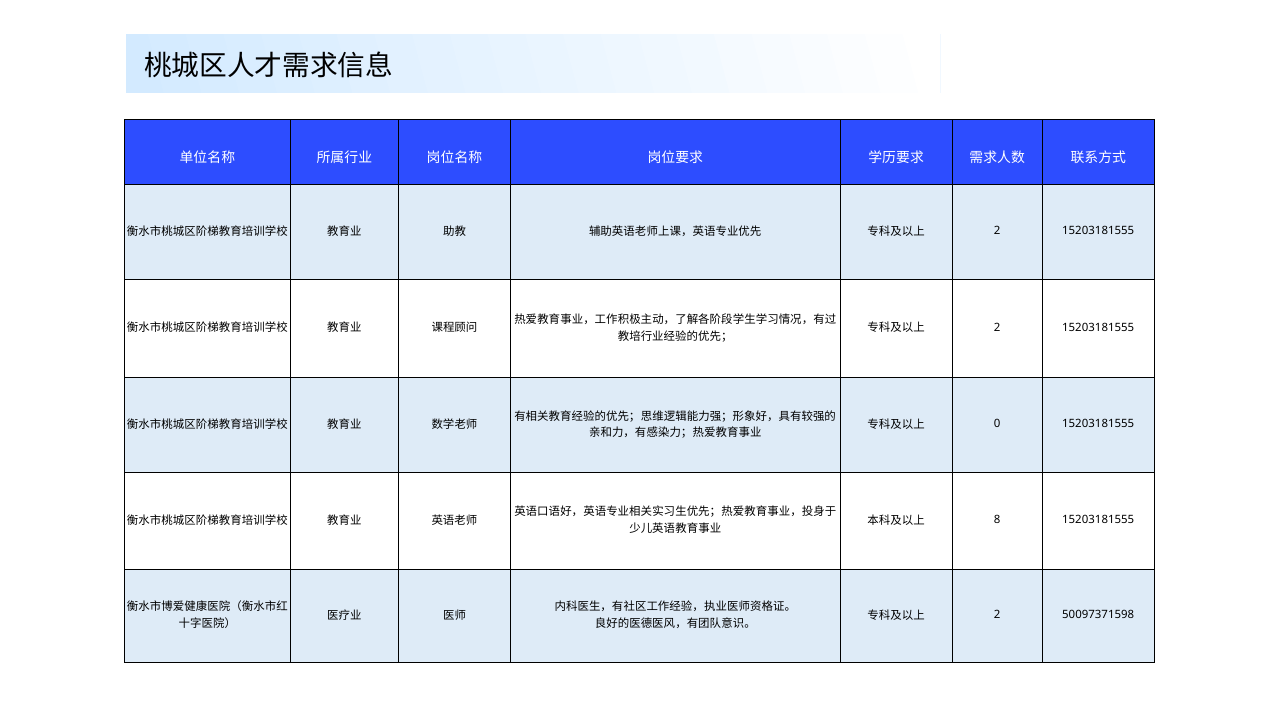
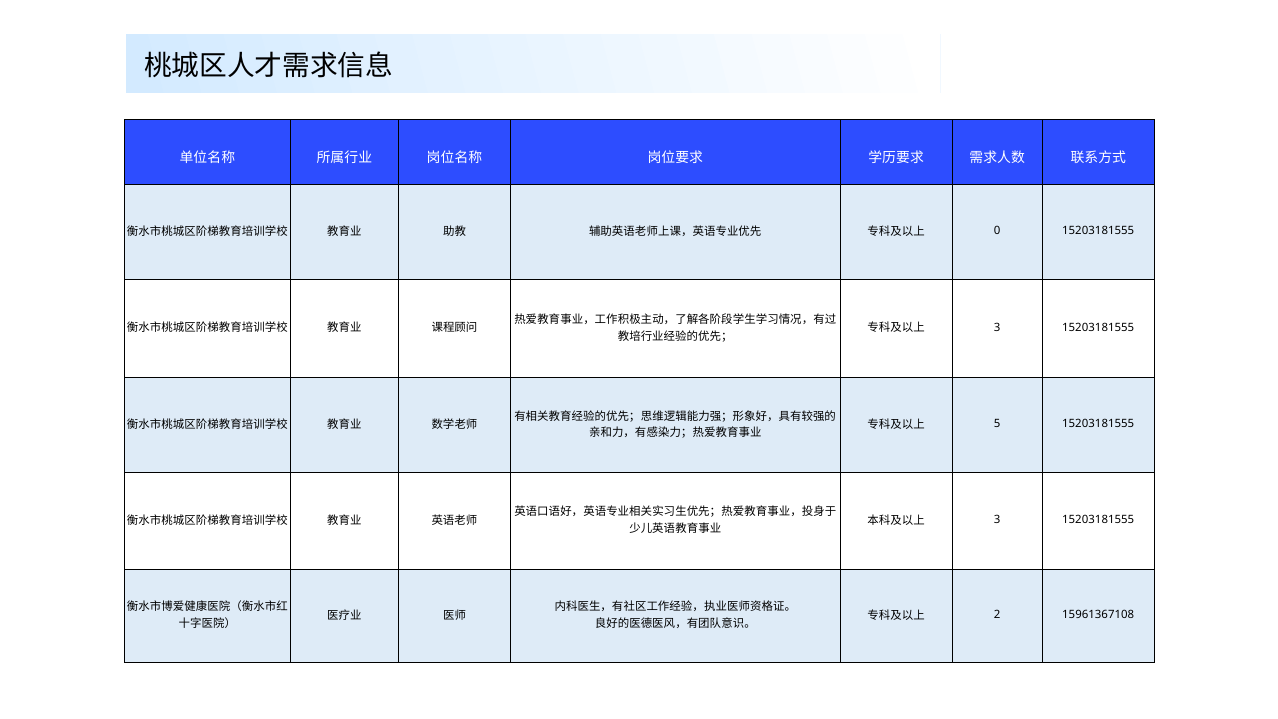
2: 2 -> 0 (997, 231)
2: 2 -> 3 (997, 328)
0: 0 -> 5 (997, 424)
8: 8 -> 3 (997, 520)
50097371598: 50097371598 -> 15961367108 (1098, 615)
